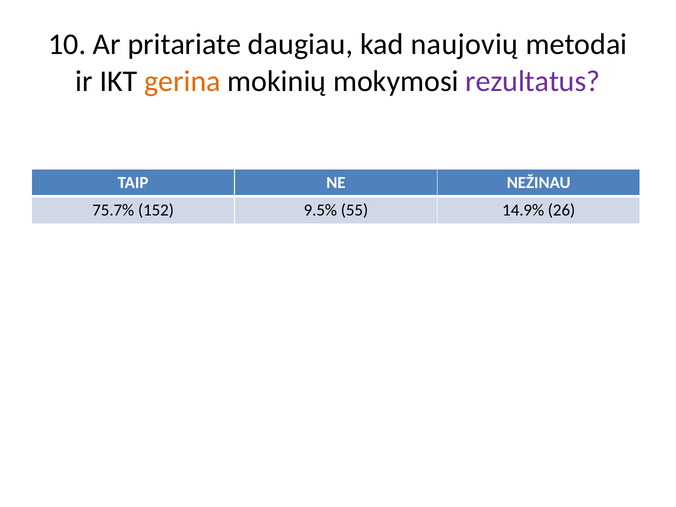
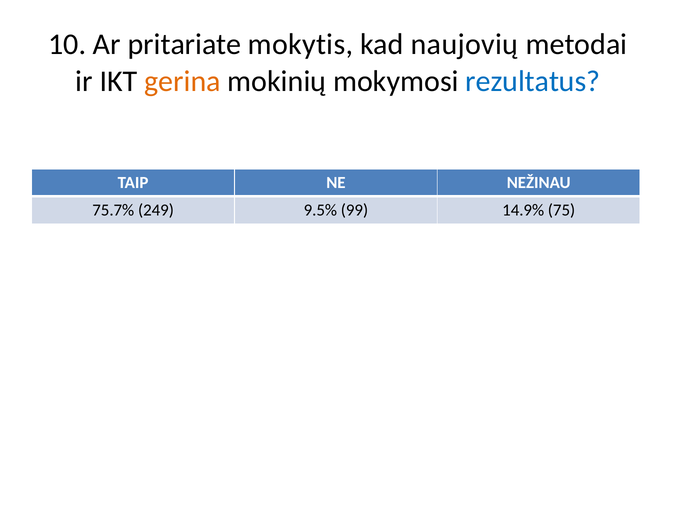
daugiau: daugiau -> mokytis (300, 45)
rezultatus colour: purple -> blue (533, 81)
152: 152 -> 249 (156, 210)
55: 55 -> 99 (354, 210)
26: 26 -> 75 (562, 210)
